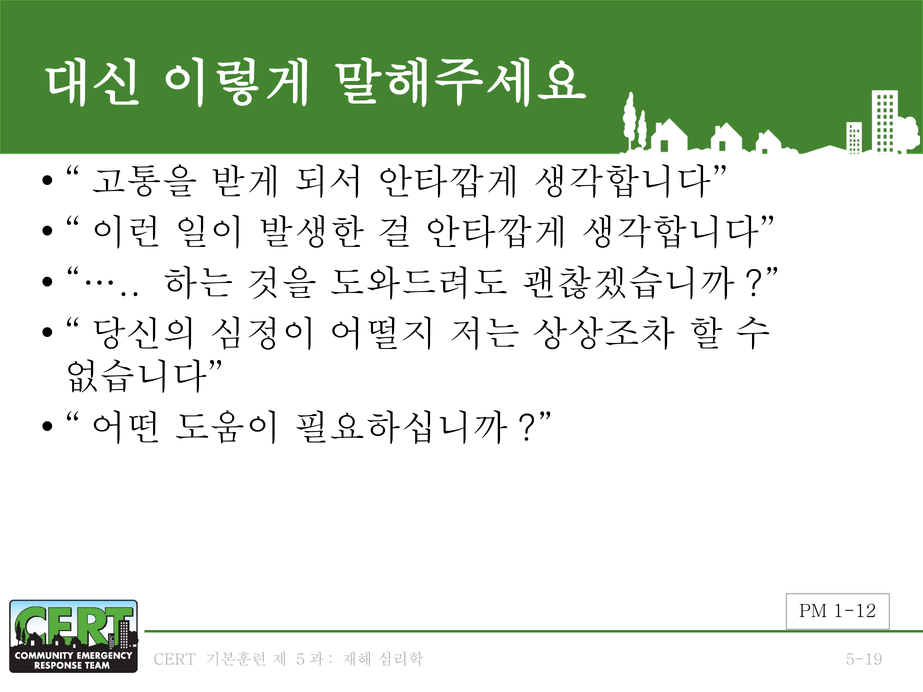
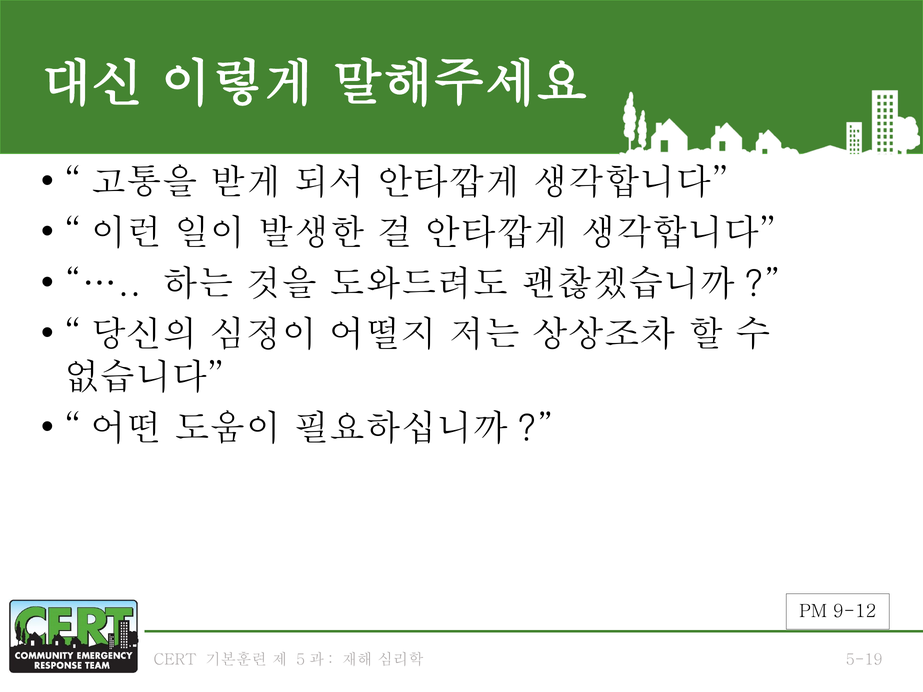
1-12: 1-12 -> 9-12 (855, 612)
